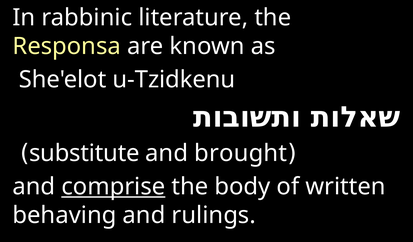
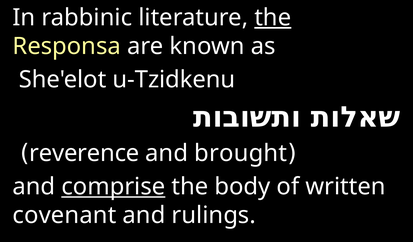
the underline: none -> present (273, 18)
substitute: substitute -> reverence (84, 153)
behaving: behaving -> covenant (64, 215)
